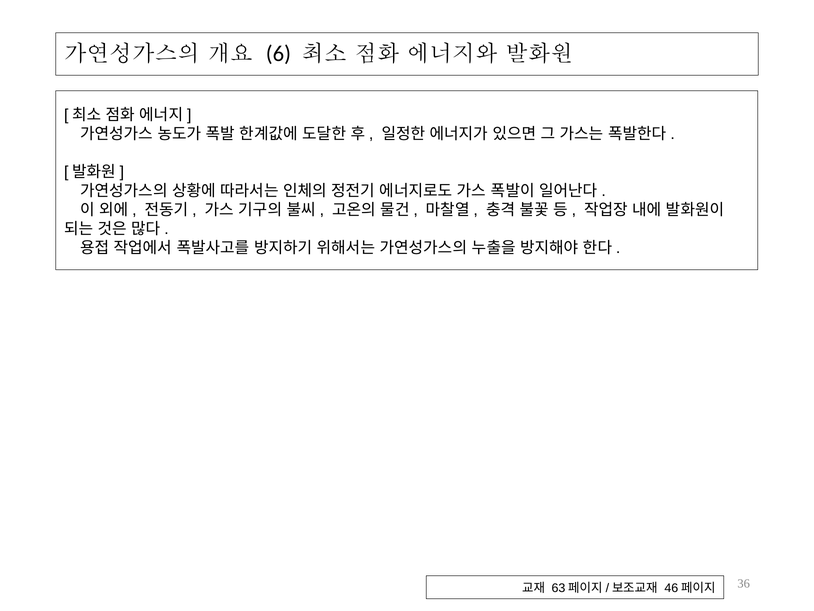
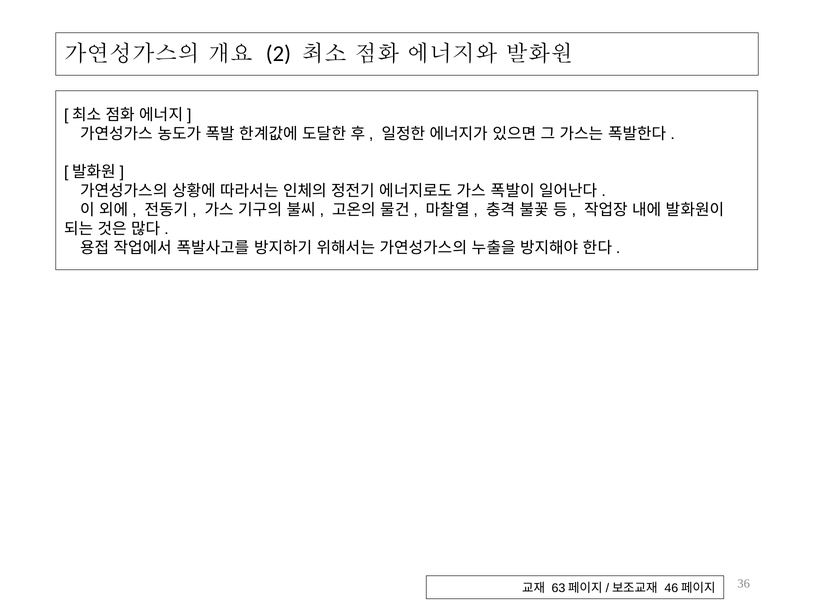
6: 6 -> 2 (278, 54)
